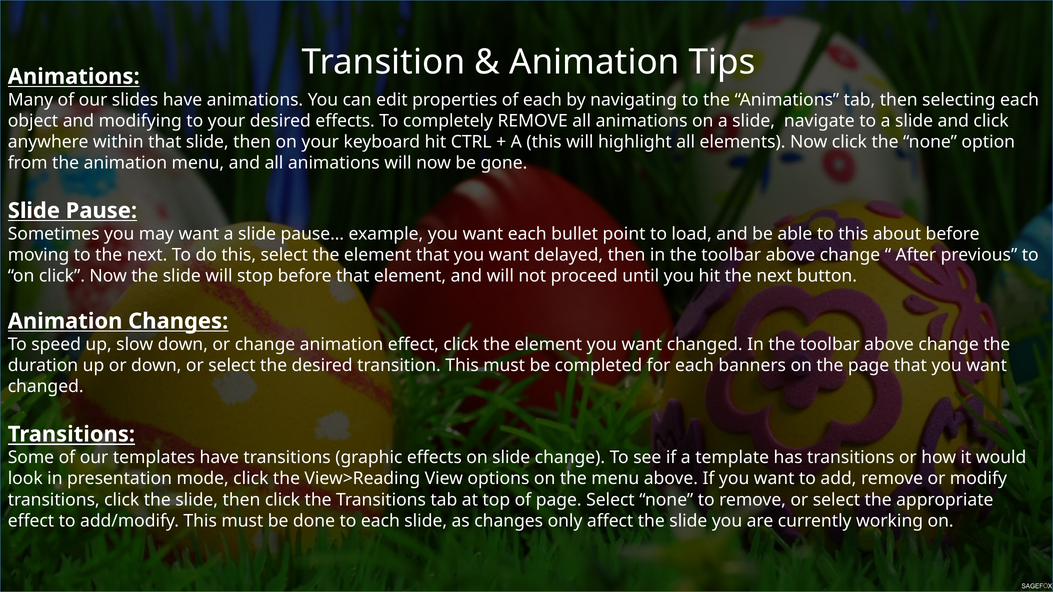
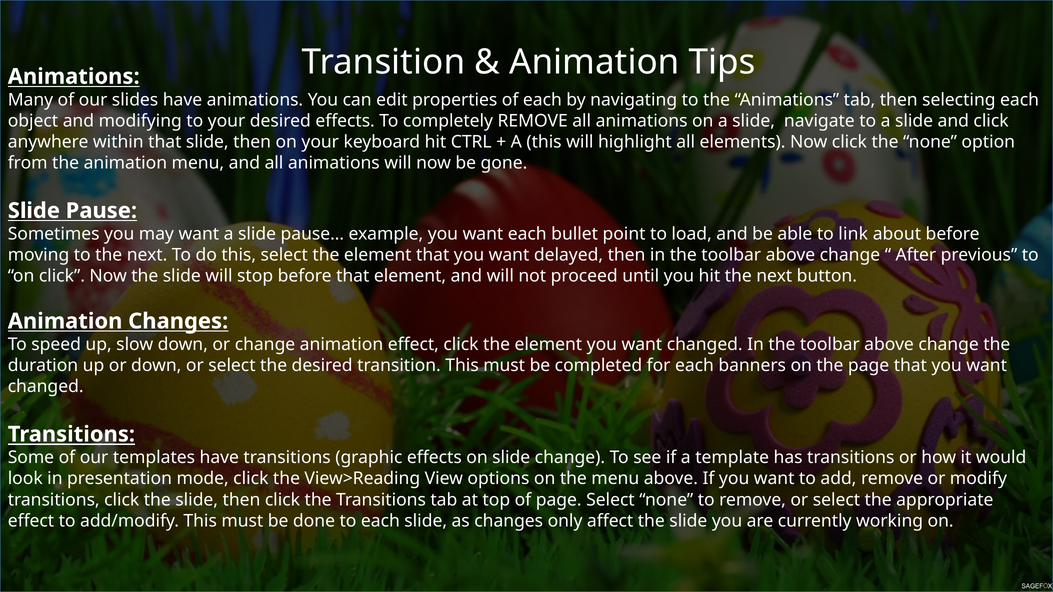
to this: this -> link (853, 234)
